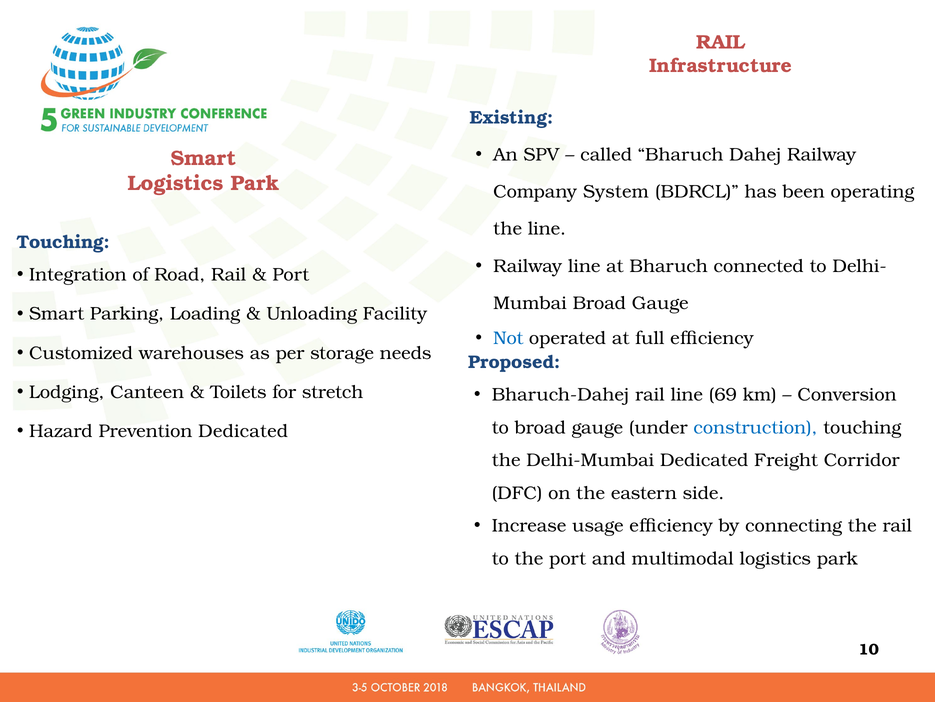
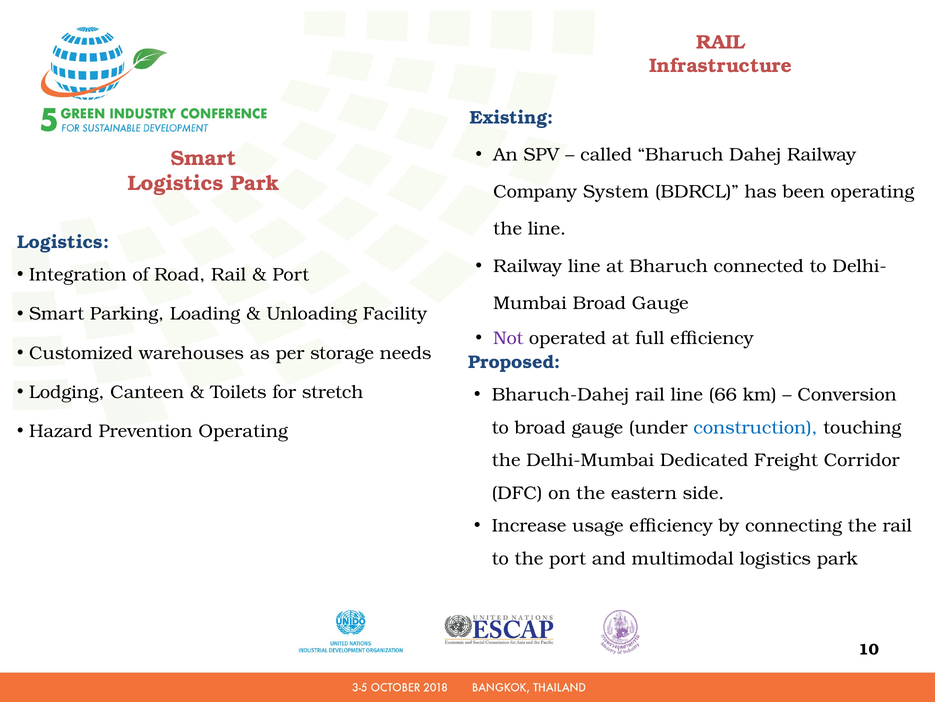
Touching: Touching -> Logistics (63, 242)
Not colour: blue -> purple (508, 338)
69: 69 -> 66 (723, 394)
Prevention Dedicated: Dedicated -> Operating (243, 431)
